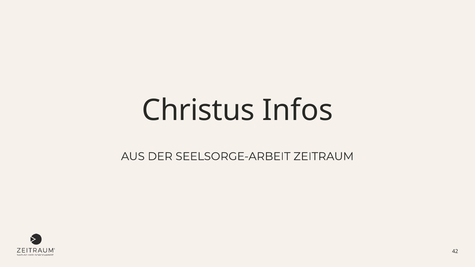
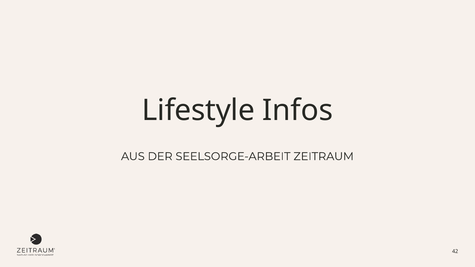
Christus: Christus -> Lifestyle (198, 110)
